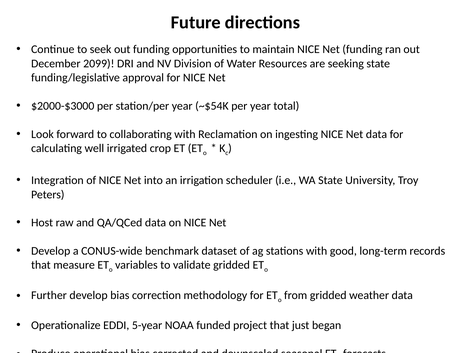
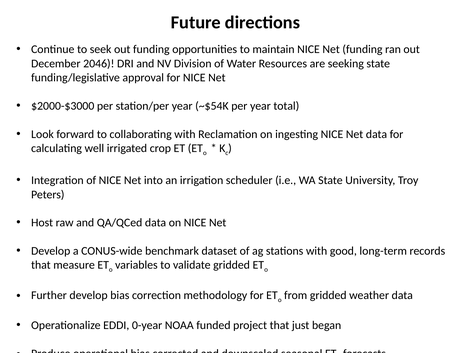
2099: 2099 -> 2046 (99, 64)
5-year: 5-year -> 0-year (147, 326)
